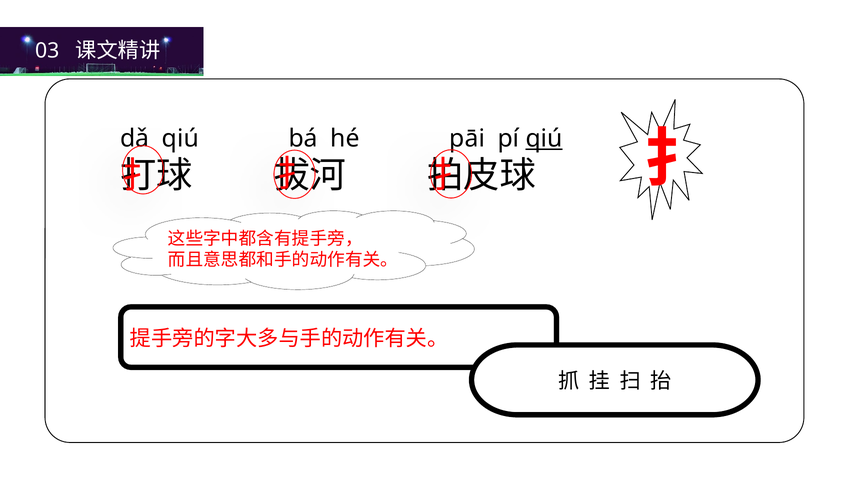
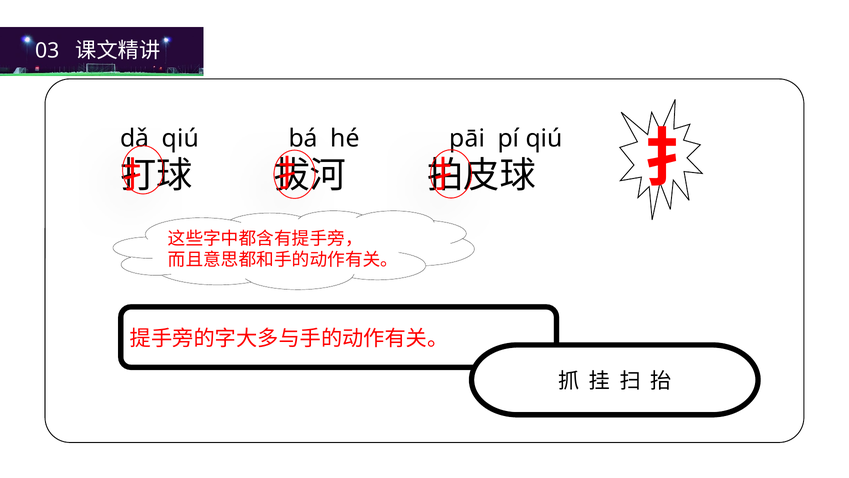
qiú underline: present -> none (544, 138)
